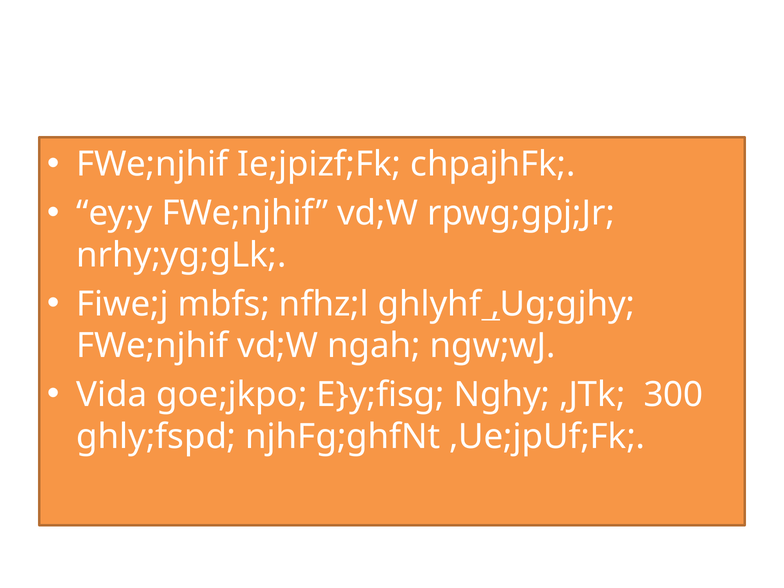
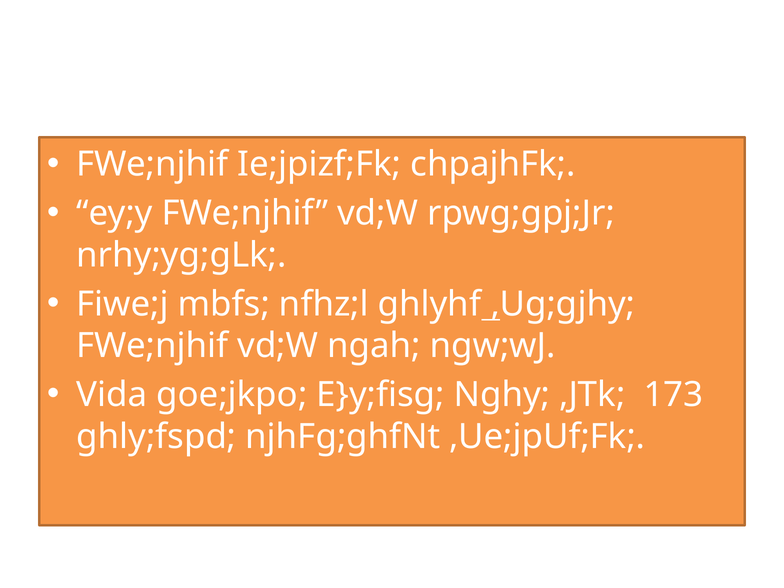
300: 300 -> 173 (673, 395)
